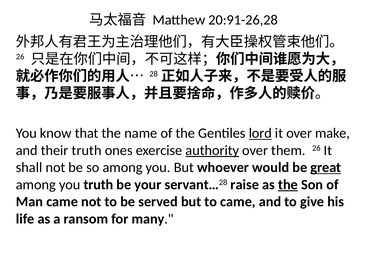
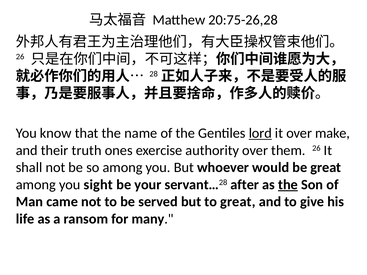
20:91-26,28: 20:91-26,28 -> 20:75-26,28 (243, 20)
authority underline: present -> none (212, 151)
great underline: present -> none (326, 168)
you truth: truth -> sight (98, 185)
raise: raise -> after (245, 185)
to came: came -> great (238, 202)
